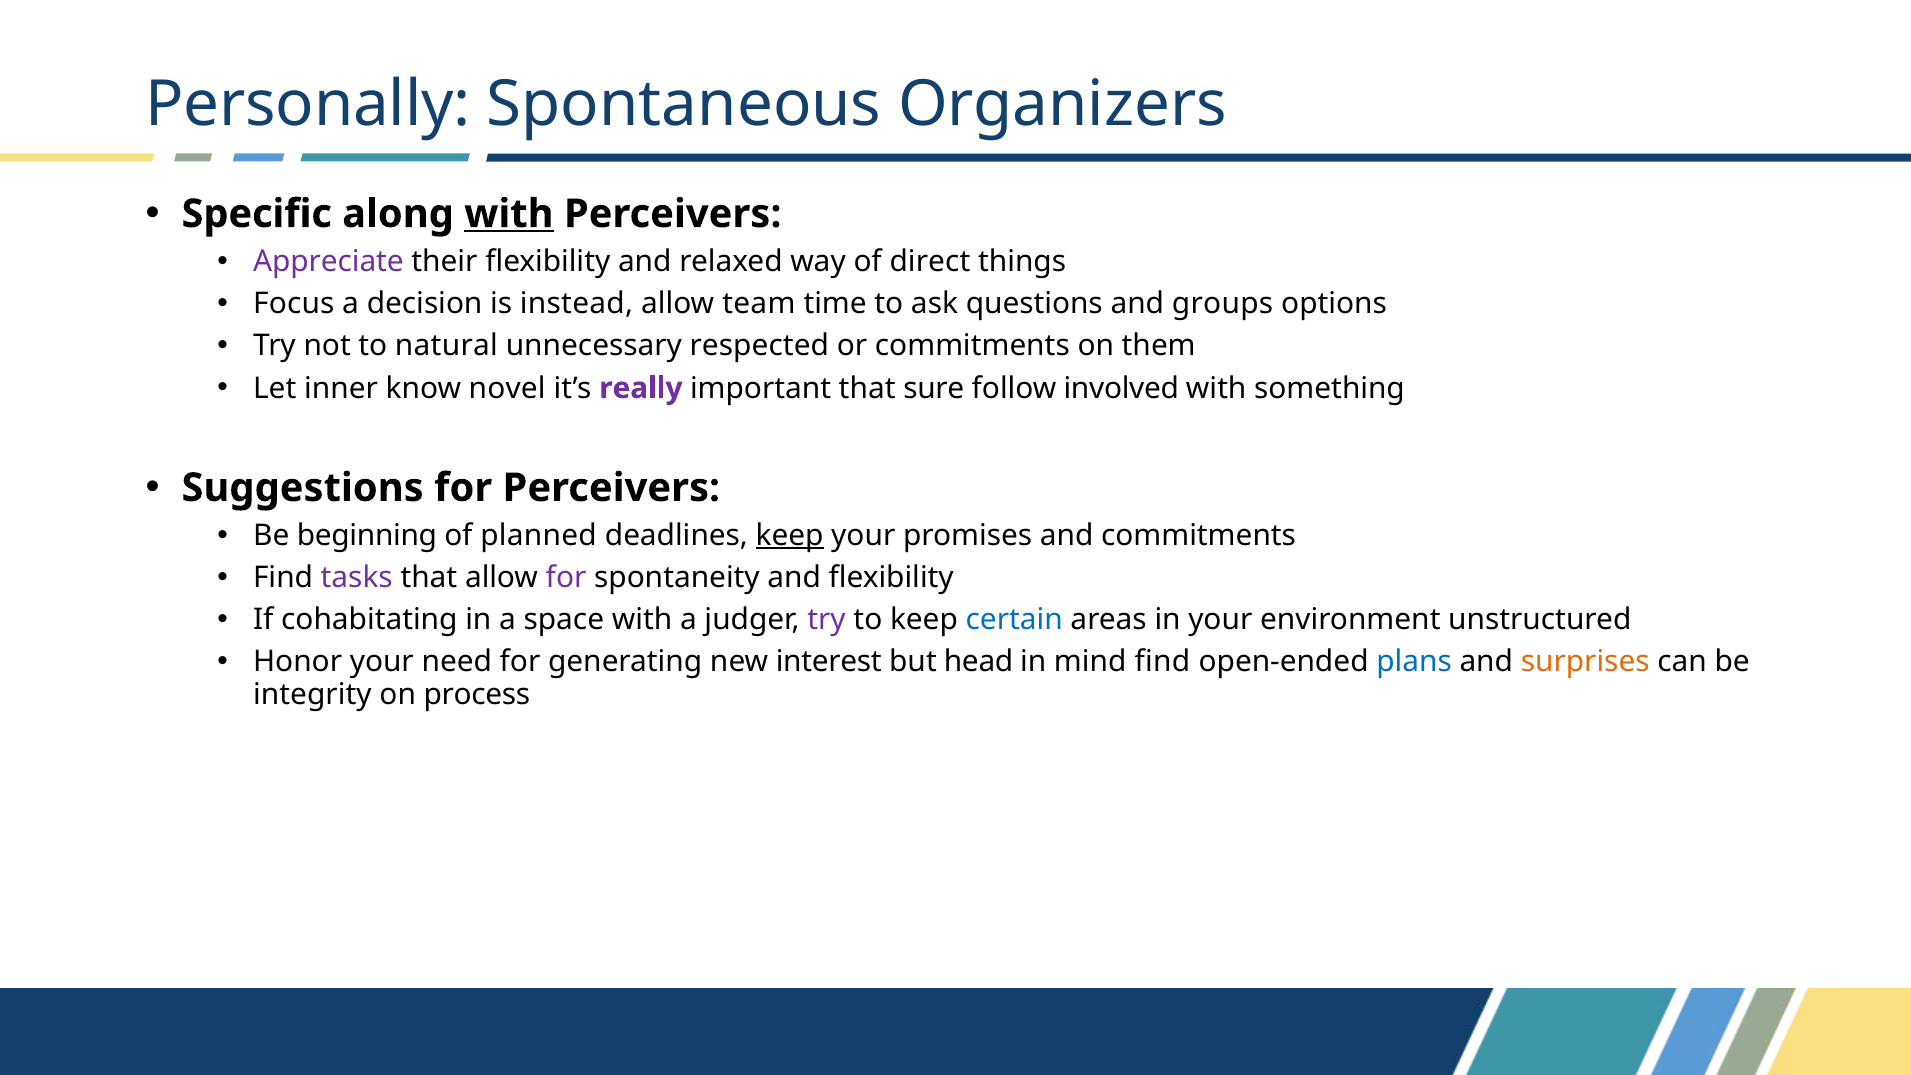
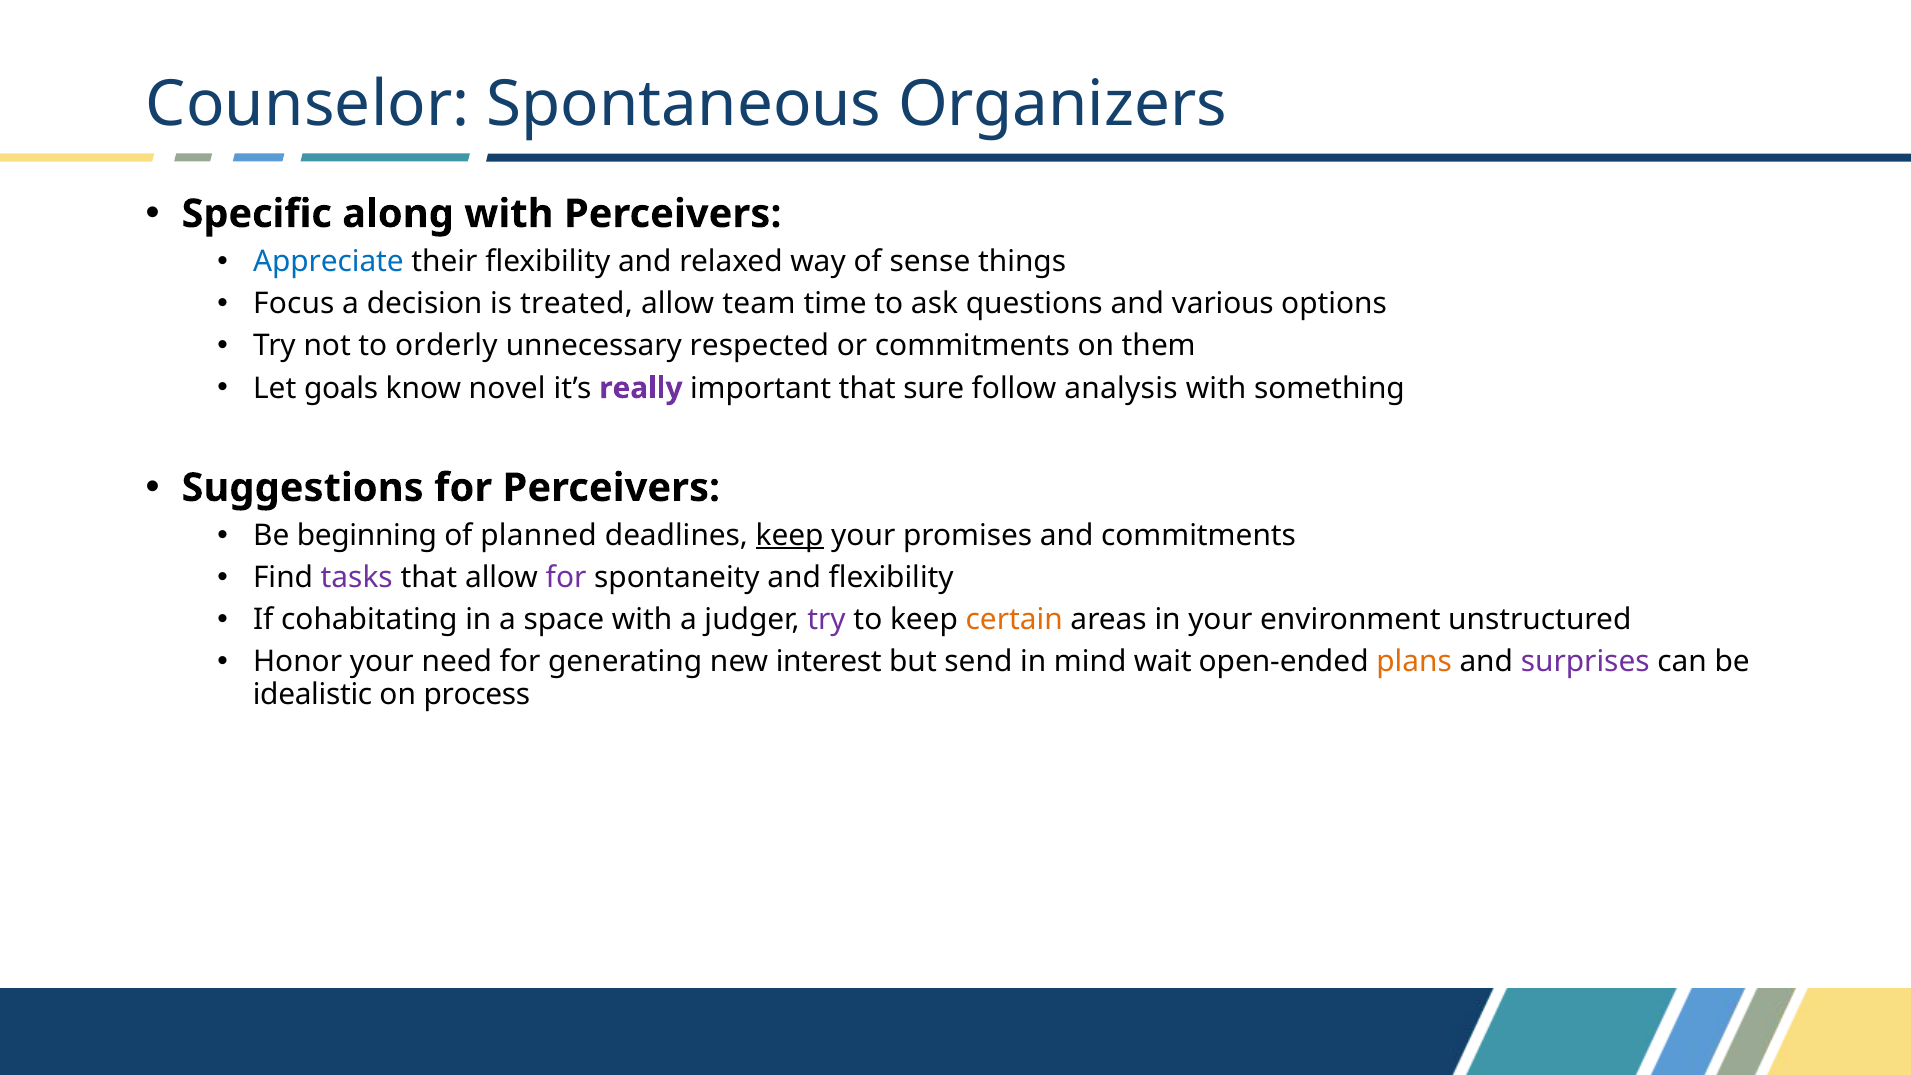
Personally: Personally -> Counselor (308, 105)
with underline: present -> none (509, 214)
Appreciate colour: purple -> blue (328, 262)
direct: direct -> sense (930, 262)
instead: instead -> treated (577, 304)
groups: groups -> various (1223, 304)
natural: natural -> orderly (446, 346)
inner: inner -> goals (341, 388)
involved: involved -> analysis (1121, 388)
certain colour: blue -> orange (1014, 620)
head: head -> send (978, 662)
mind find: find -> wait (1163, 662)
plans colour: blue -> orange (1414, 662)
surprises colour: orange -> purple (1585, 662)
integrity: integrity -> idealistic (313, 694)
